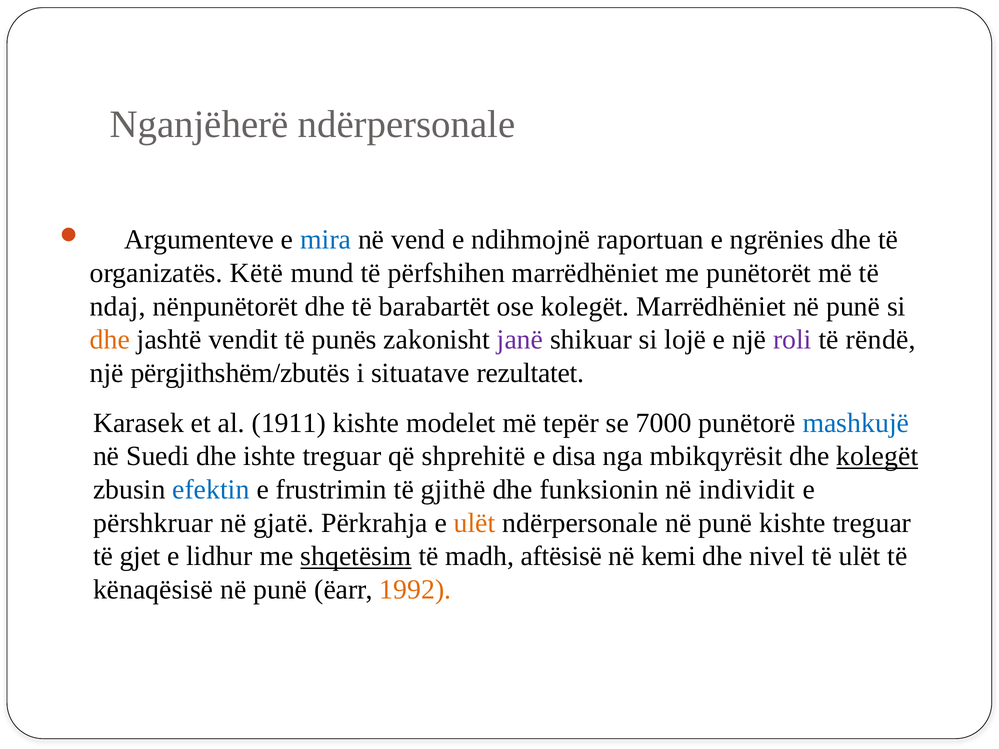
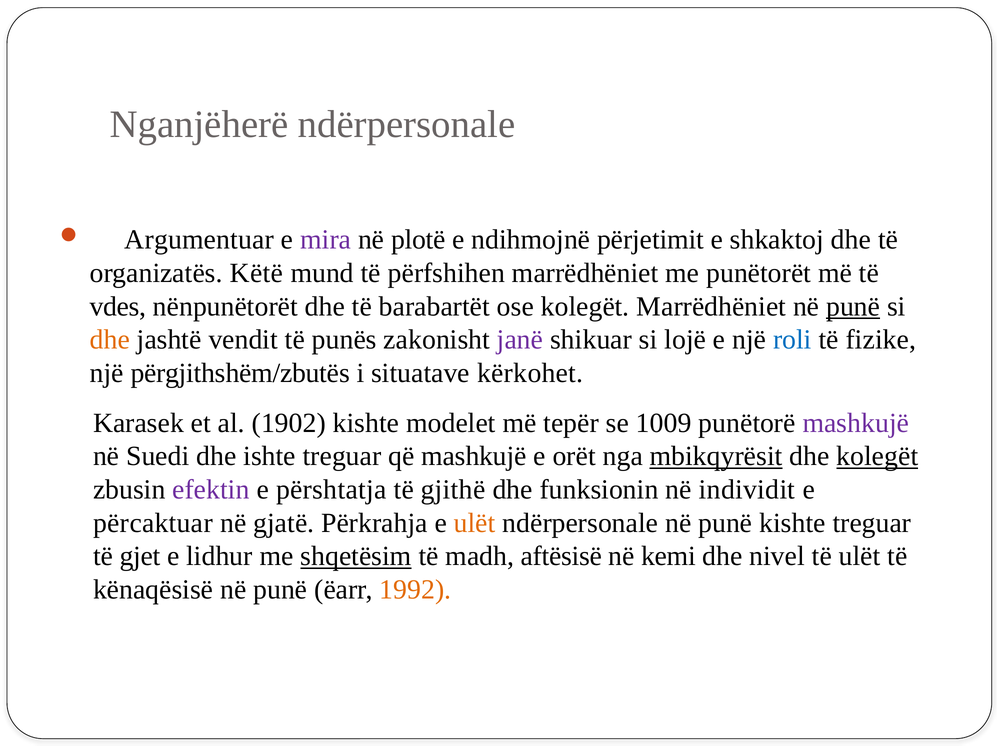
Argumenteve: Argumenteve -> Argumentuar (199, 240)
mira colour: blue -> purple (326, 240)
vend: vend -> plotë (418, 240)
raportuan: raportuan -> përjetimit (651, 240)
ngrënies: ngrënies -> shkaktoj (777, 240)
ndaj: ndaj -> vdes (118, 307)
punë underline: none -> present (853, 307)
roli colour: purple -> blue (792, 340)
rëndë: rëndë -> fizike (881, 340)
rezultatet: rezultatet -> kërkohet (530, 373)
1911: 1911 -> 1902 (289, 423)
7000: 7000 -> 1009 (664, 423)
mashkujë colour: blue -> purple (856, 423)
që shprehitë: shprehitë -> mashkujë (474, 456)
disa: disa -> orët (574, 456)
mbikqyrësit underline: none -> present (716, 456)
efektin colour: blue -> purple (211, 490)
frustrimin: frustrimin -> përshtatja (331, 490)
përshkruar: përshkruar -> përcaktuar (153, 523)
